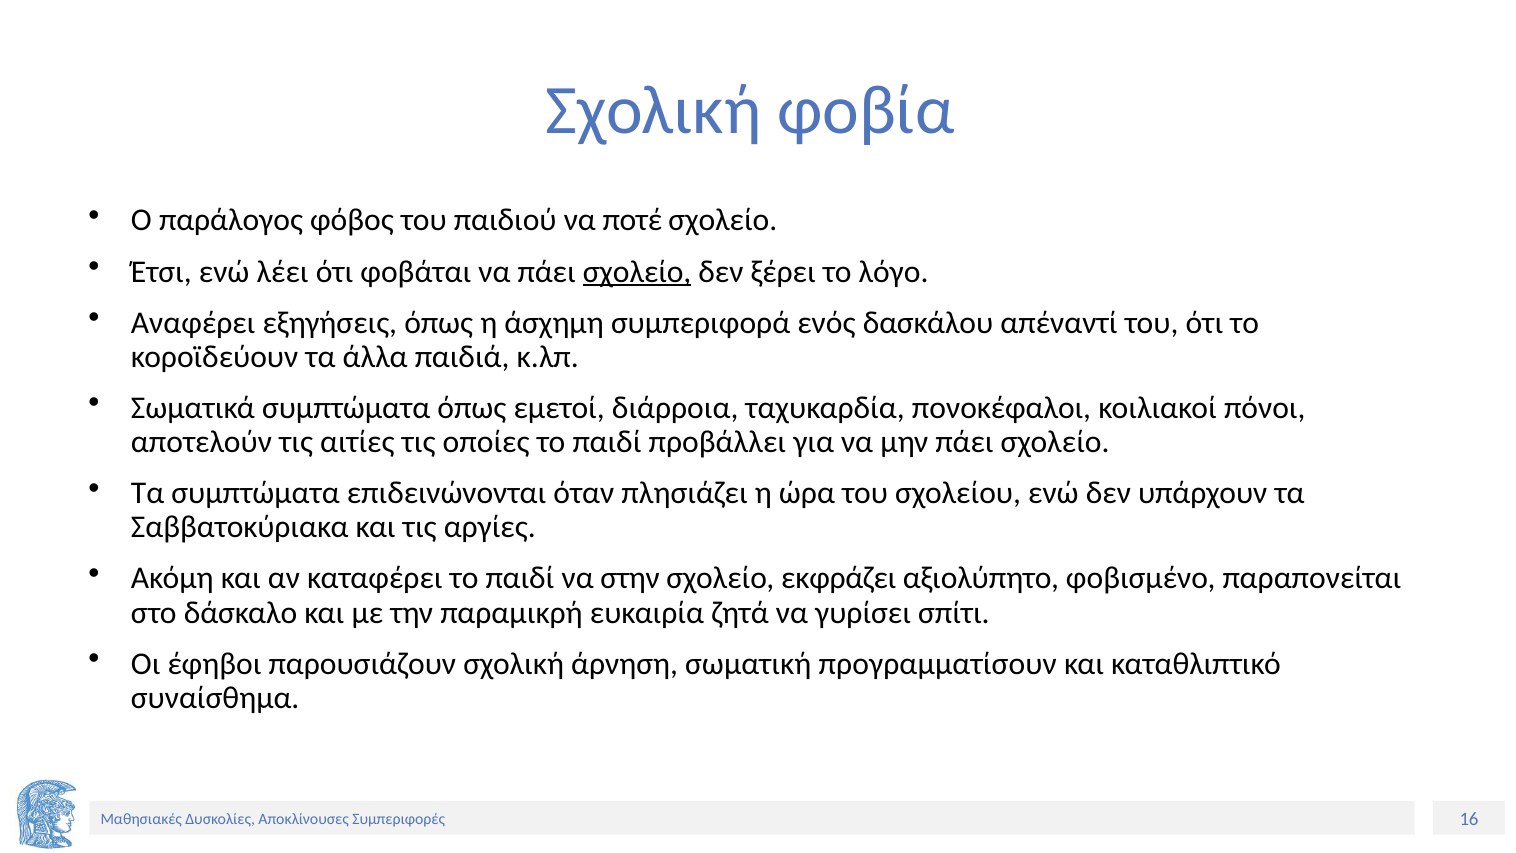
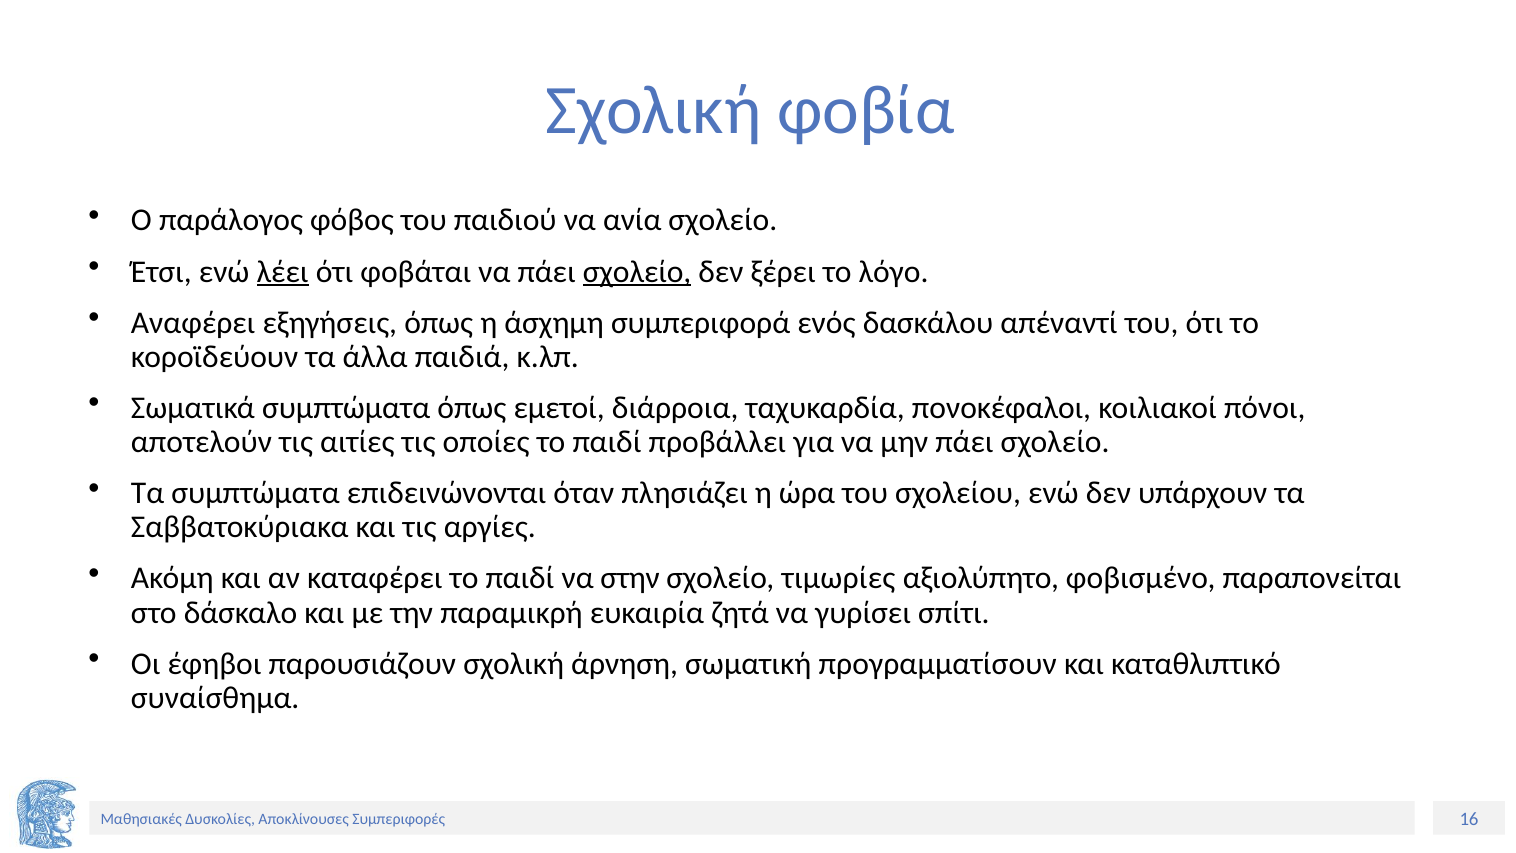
ποτέ: ποτέ -> ανία (632, 220)
λέει underline: none -> present (283, 272)
εκφράζει: εκφράζει -> τιμωρίες (838, 578)
